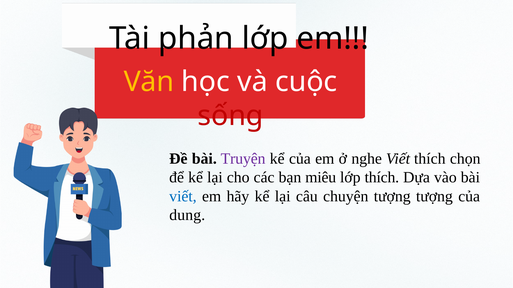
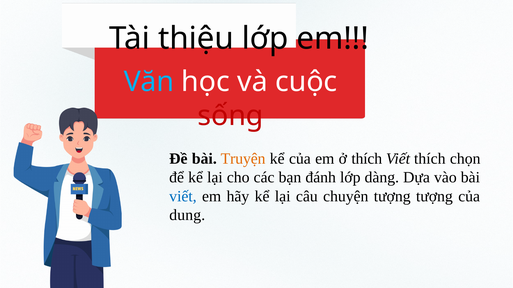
phản: phản -> thiệu (196, 38)
Văn colour: yellow -> light blue (149, 82)
Truyện colour: purple -> orange (243, 159)
ở nghe: nghe -> thích (367, 159)
miêu: miêu -> đánh (321, 178)
lớp thích: thích -> dàng (382, 178)
